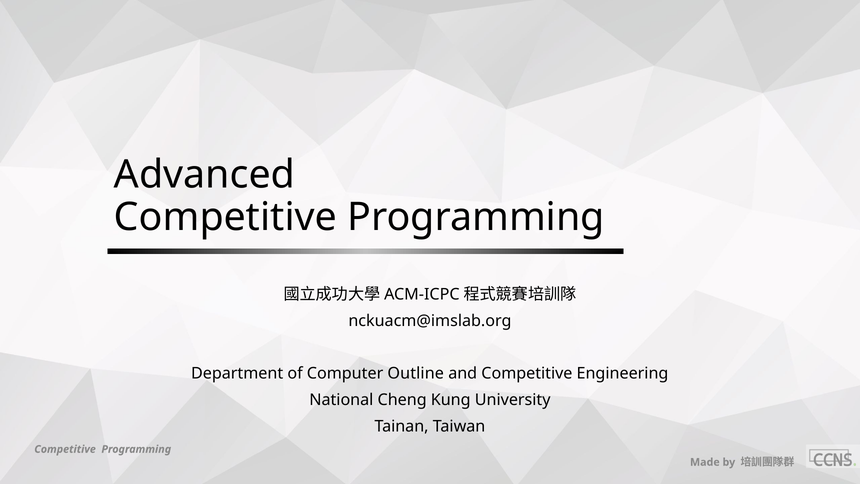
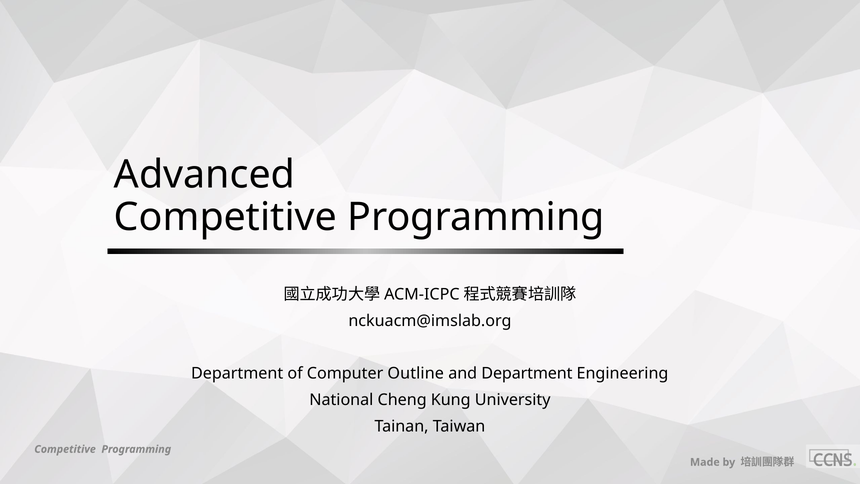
and Competitive: Competitive -> Department (527, 373)
